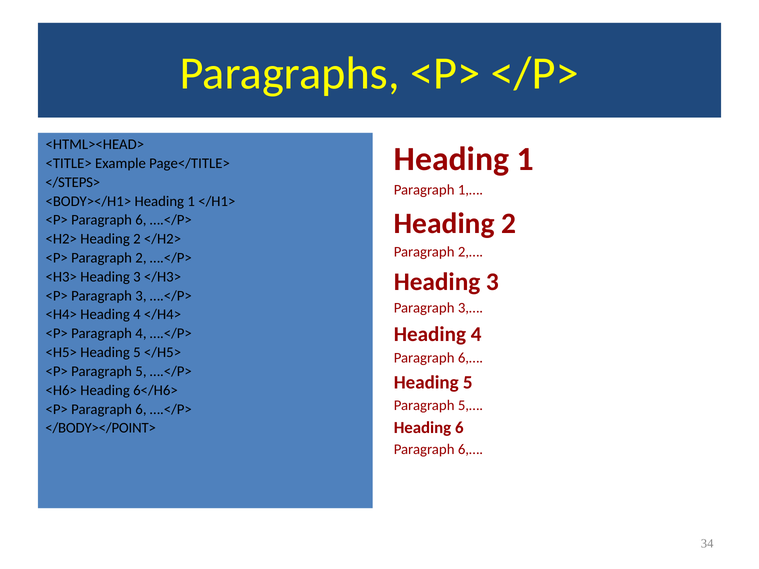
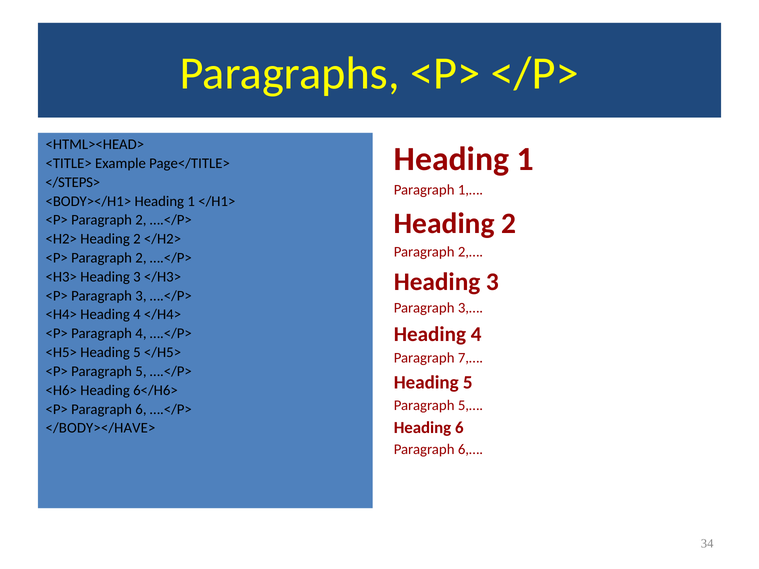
6: 6 -> 2 (141, 220)
6,…: 6,… -> 7,… (470, 358)
</BODY></POINT>: </BODY></POINT> -> </BODY></HAVE> (100, 428)
